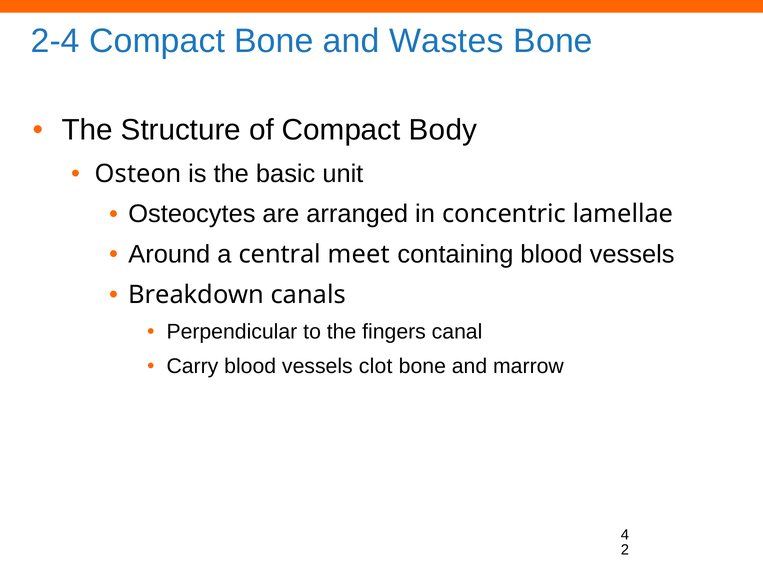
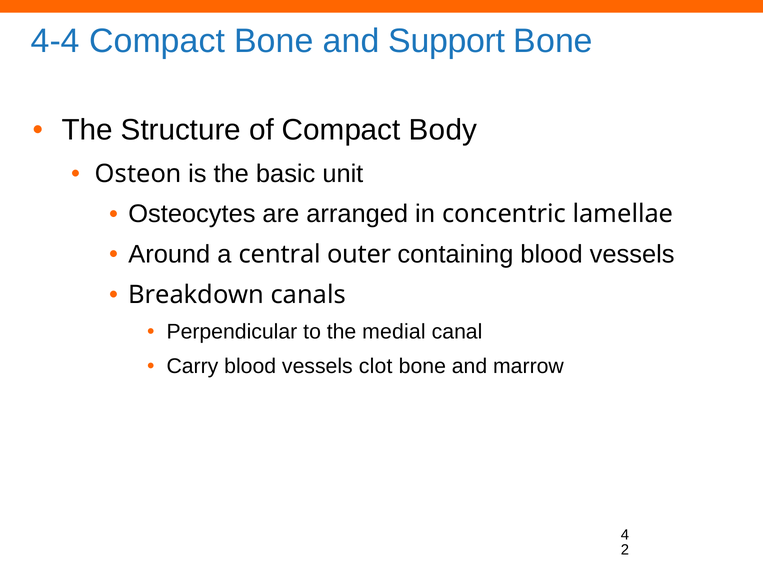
2-4: 2-4 -> 4-4 (55, 41)
Wastes: Wastes -> Support (447, 41)
meet: meet -> outer (359, 255)
fingers: fingers -> medial (394, 332)
